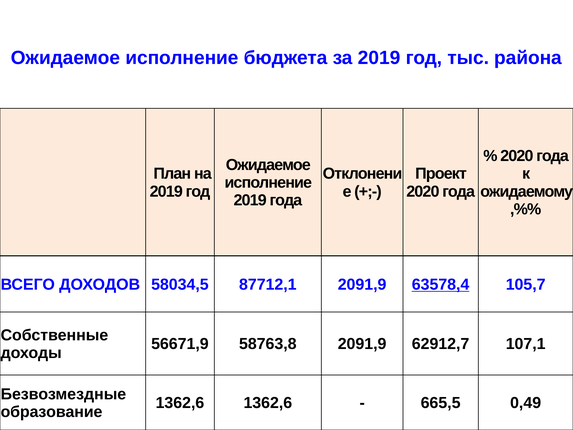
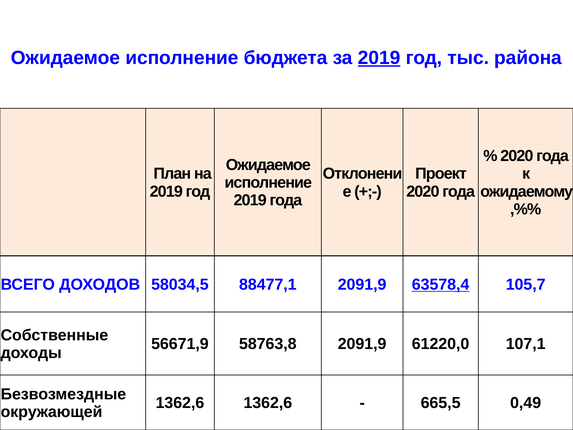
2019 underline: none -> present (379, 58)
87712,1: 87712,1 -> 88477,1 (268, 284)
62912,7: 62912,7 -> 61220,0 (441, 344)
образование: образование -> окружающей (51, 412)
